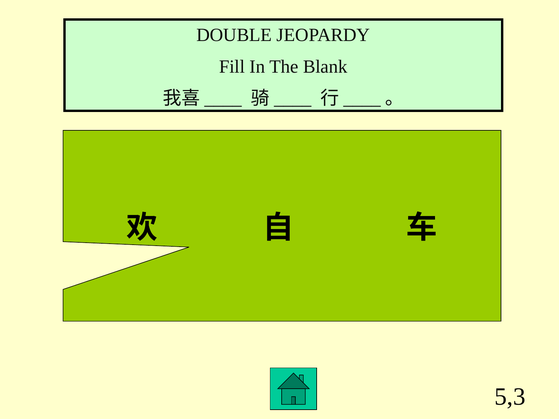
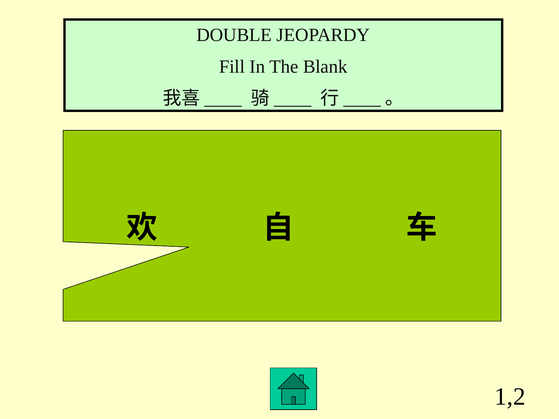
5,3: 5,3 -> 1,2 (510, 397)
